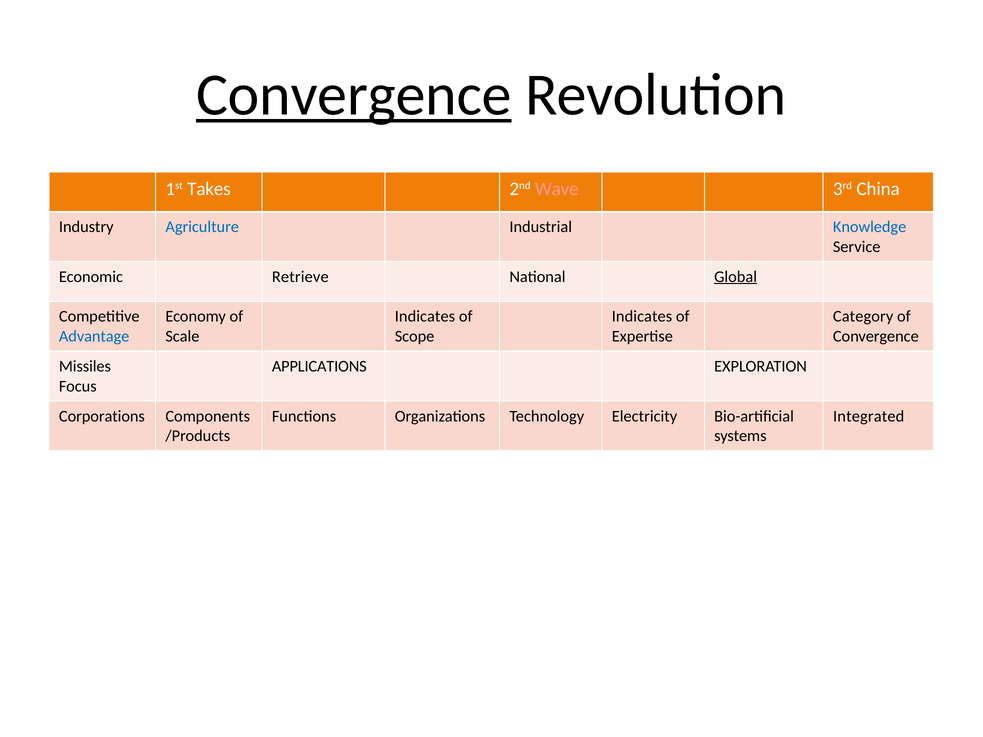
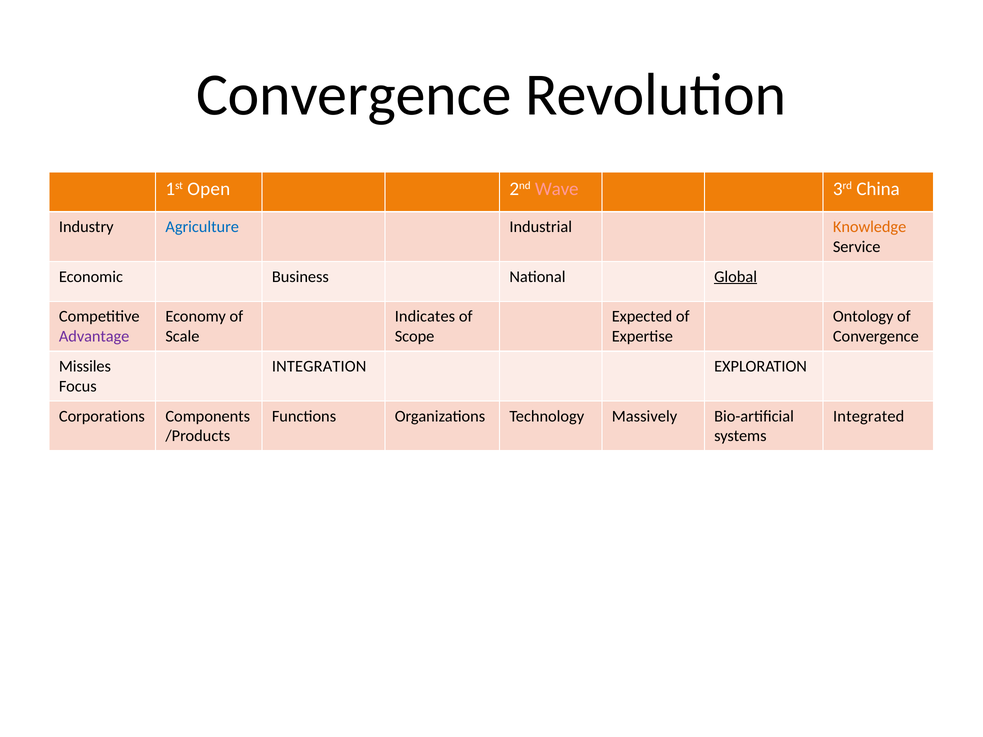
Convergence underline: present -> none (354, 95)
Takes: Takes -> Open (209, 189)
Knowledge colour: blue -> orange (870, 227)
Retrieve: Retrieve -> Business (300, 277)
Indicates: Indicates -> Expected (642, 317)
Category: Category -> Ontology (863, 317)
Advantage colour: blue -> purple (94, 337)
APPLICATIONS: APPLICATIONS -> INTEGRATION (319, 366)
Electricity: Electricity -> Massively (645, 416)
